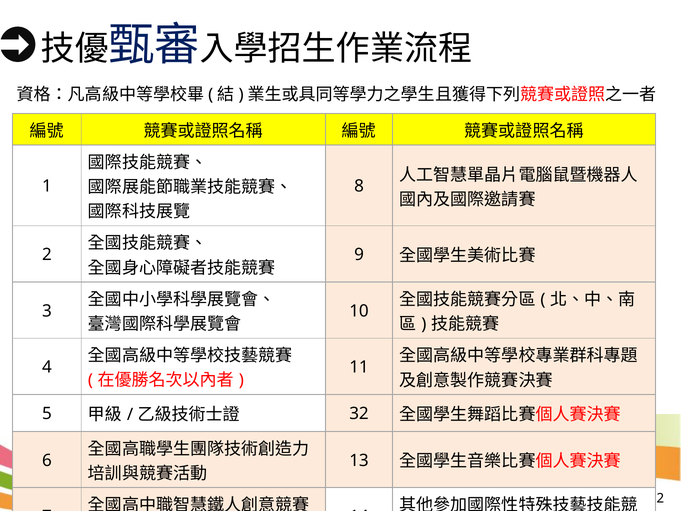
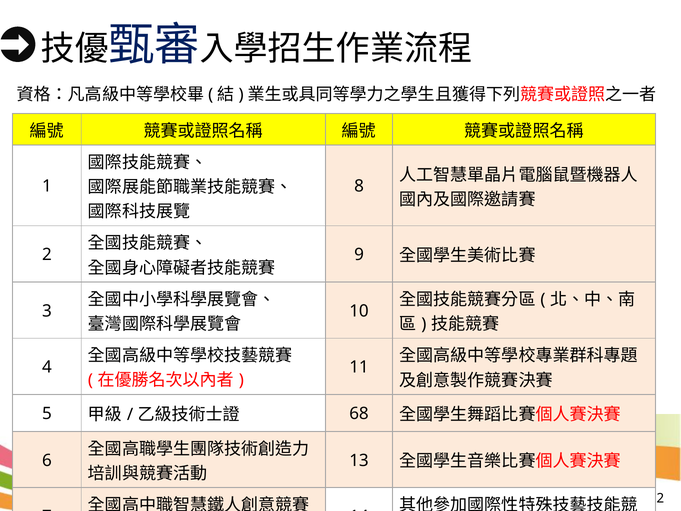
32: 32 -> 68 (359, 414)
